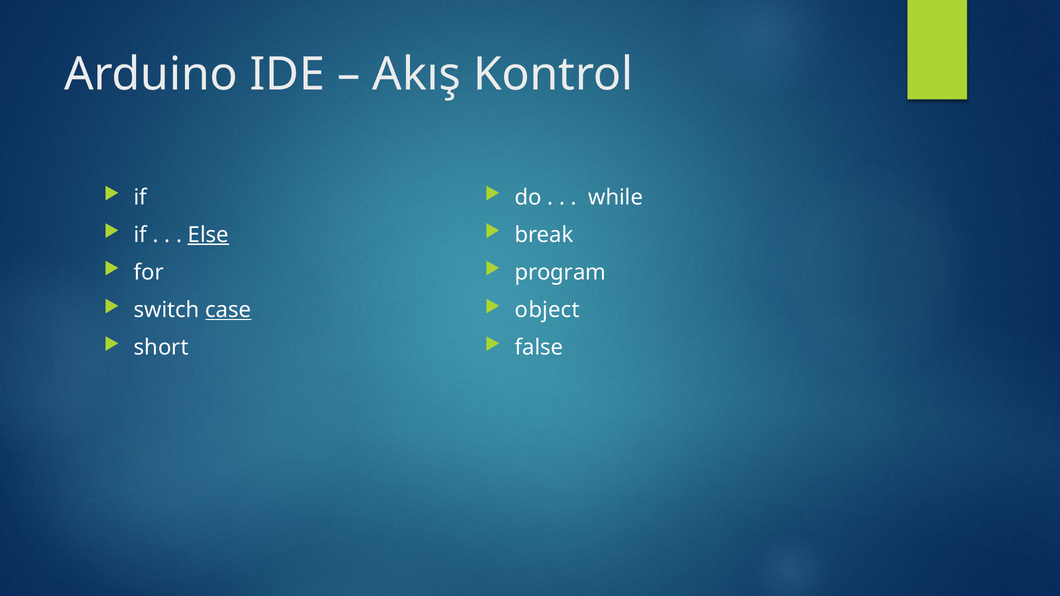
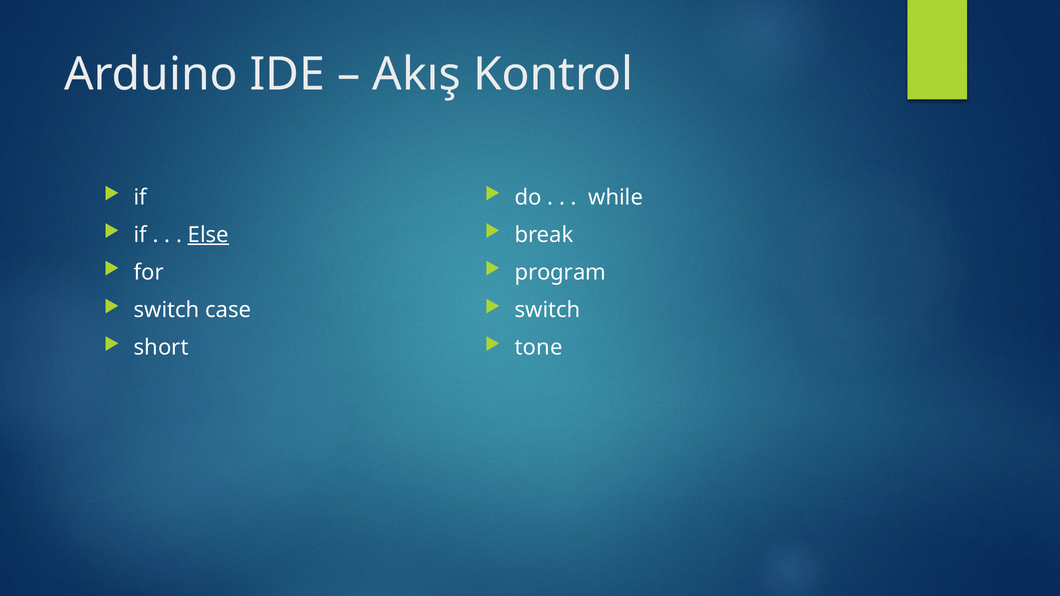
case underline: present -> none (228, 310)
object: object -> switch (547, 310)
false: false -> tone (539, 348)
